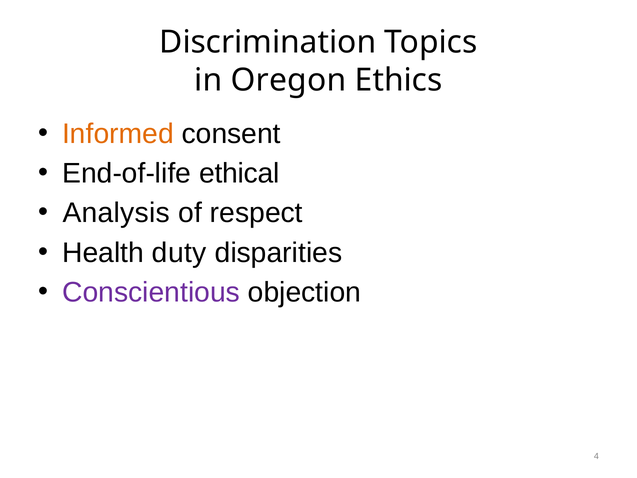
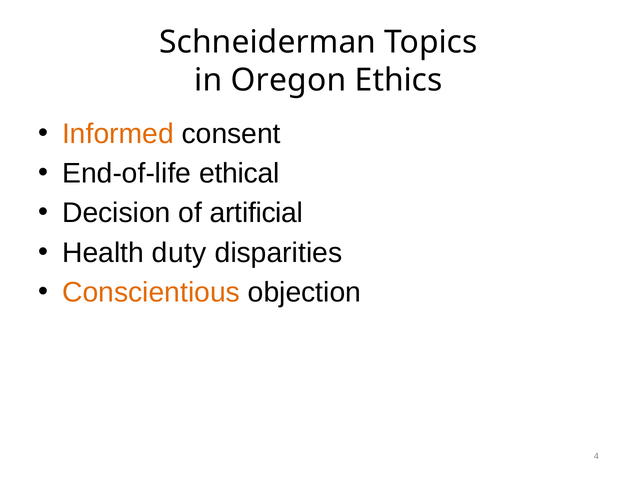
Discrimination: Discrimination -> Schneiderman (268, 42)
Analysis: Analysis -> Decision (116, 213)
respect: respect -> artificial (257, 213)
Conscientious colour: purple -> orange (151, 292)
